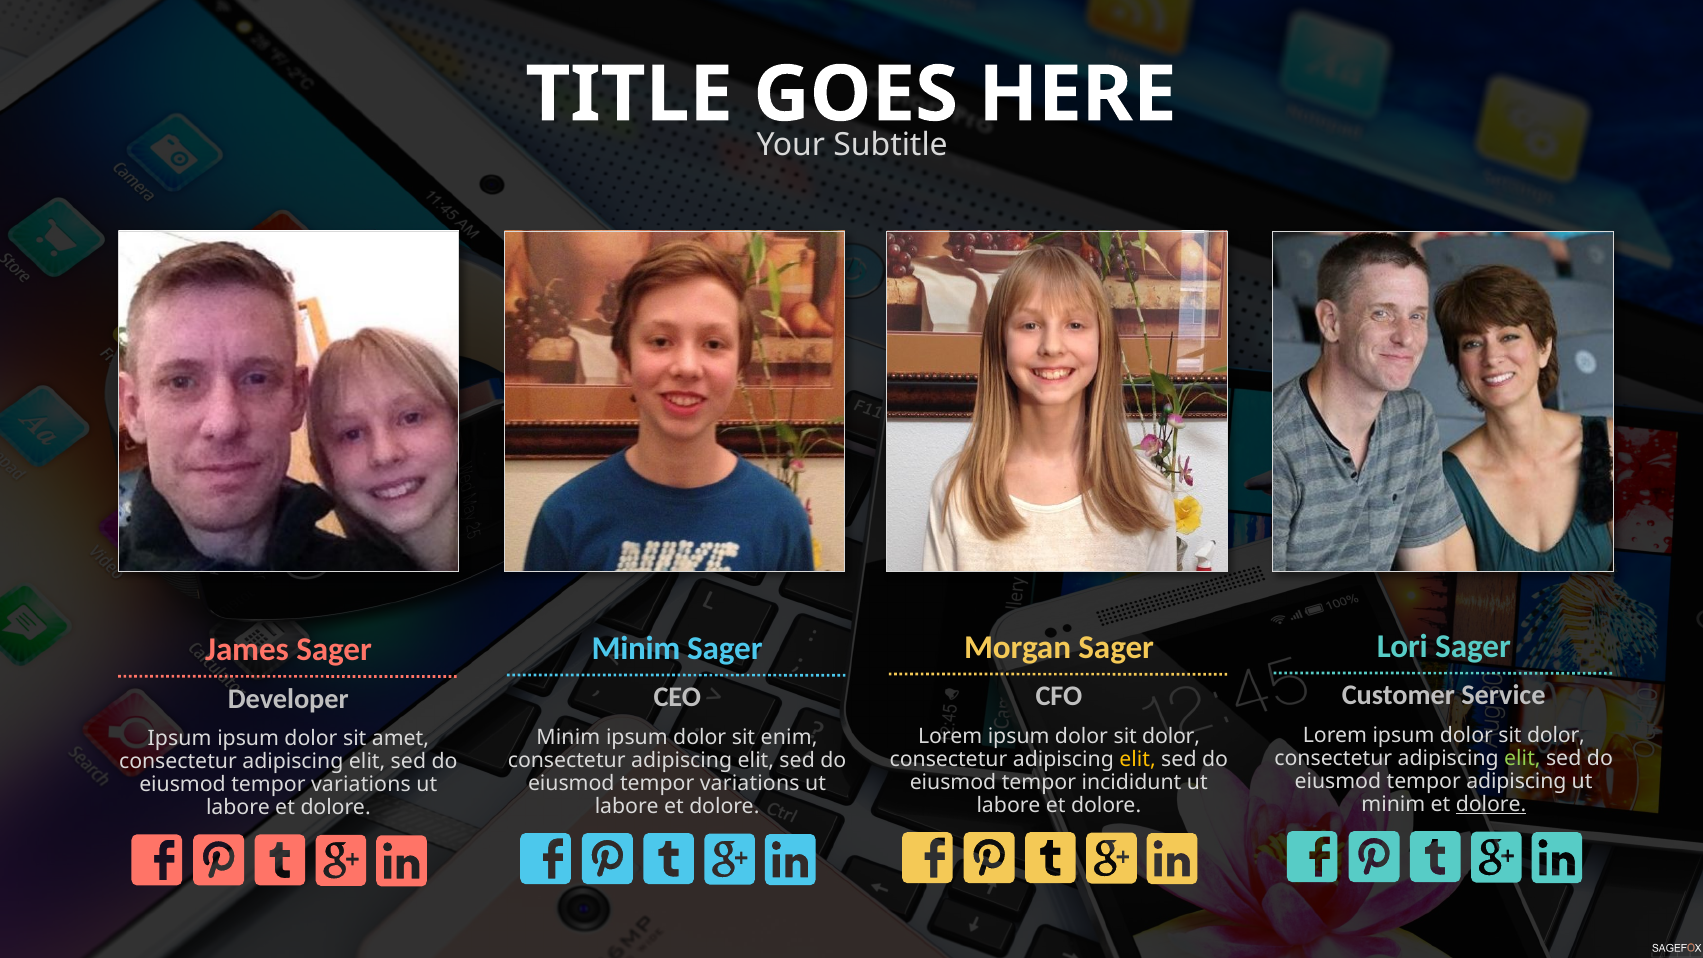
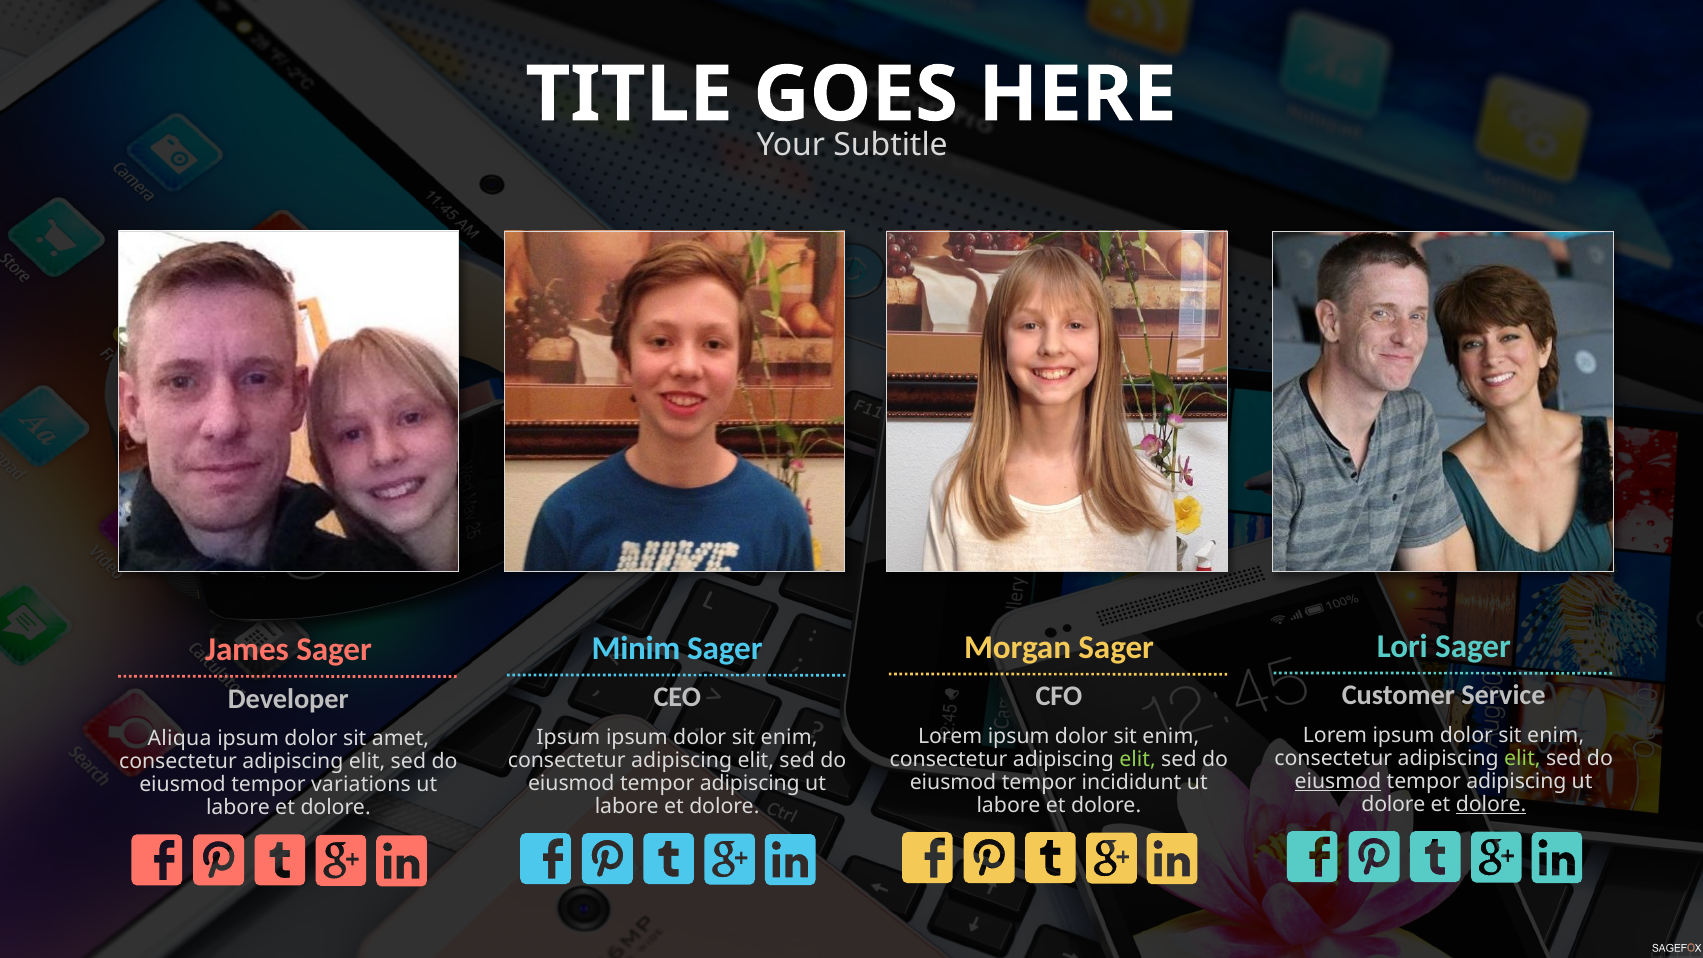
dolor: dolor -> enim (1556, 736)
dolor: dolor -> enim (1171, 737)
Minim: Minim -> Ipsum (568, 738)
Ipsum: Ipsum -> Aliqua (180, 739)
elit colour: yellow -> light green (1138, 760)
eiusmod underline: none -> present (1338, 782)
variations: variations -> adipiscing (750, 784)
minim: minim -> dolore (1393, 805)
